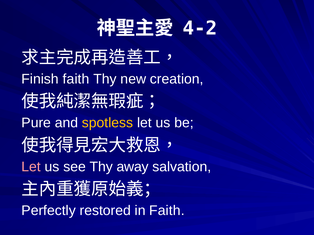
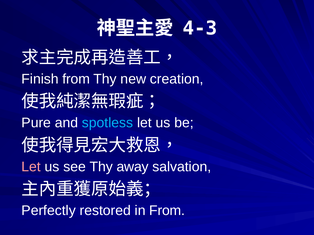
4-2: 4-2 -> 4-3 (200, 28)
Finish faith: faith -> from (76, 79)
spotless colour: yellow -> light blue (108, 123)
in Faith: Faith -> From (167, 211)
